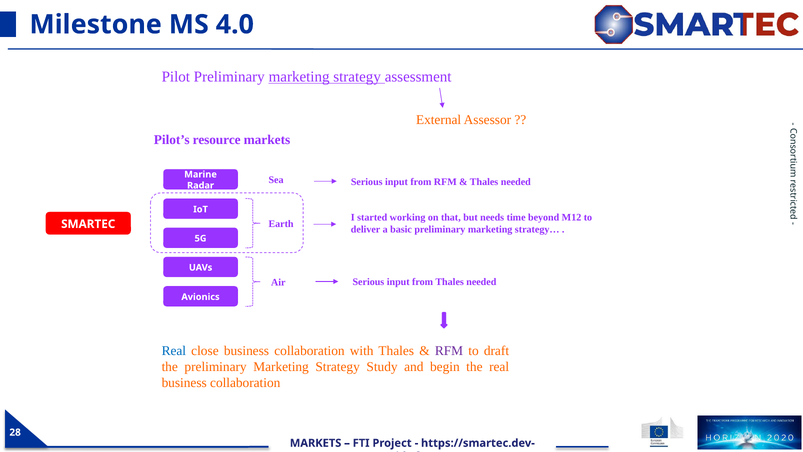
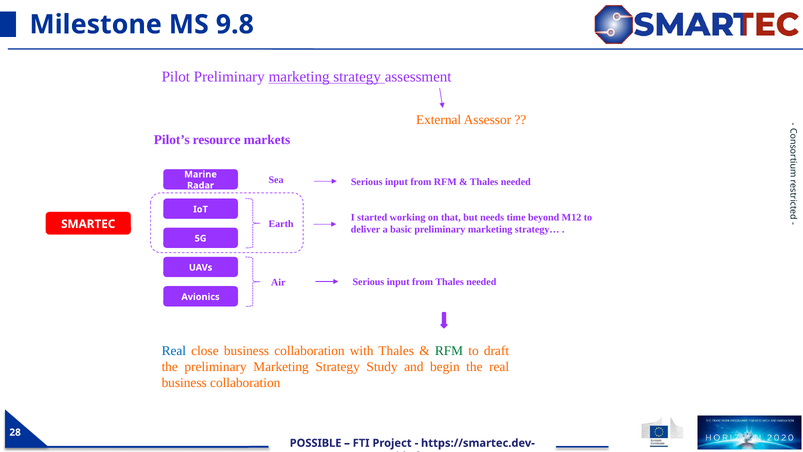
4.0: 4.0 -> 9.8 (235, 25)
RFM colour: purple -> green (449, 351)
MARKETS: MARKETS -> POSSIBLE (316, 443)
